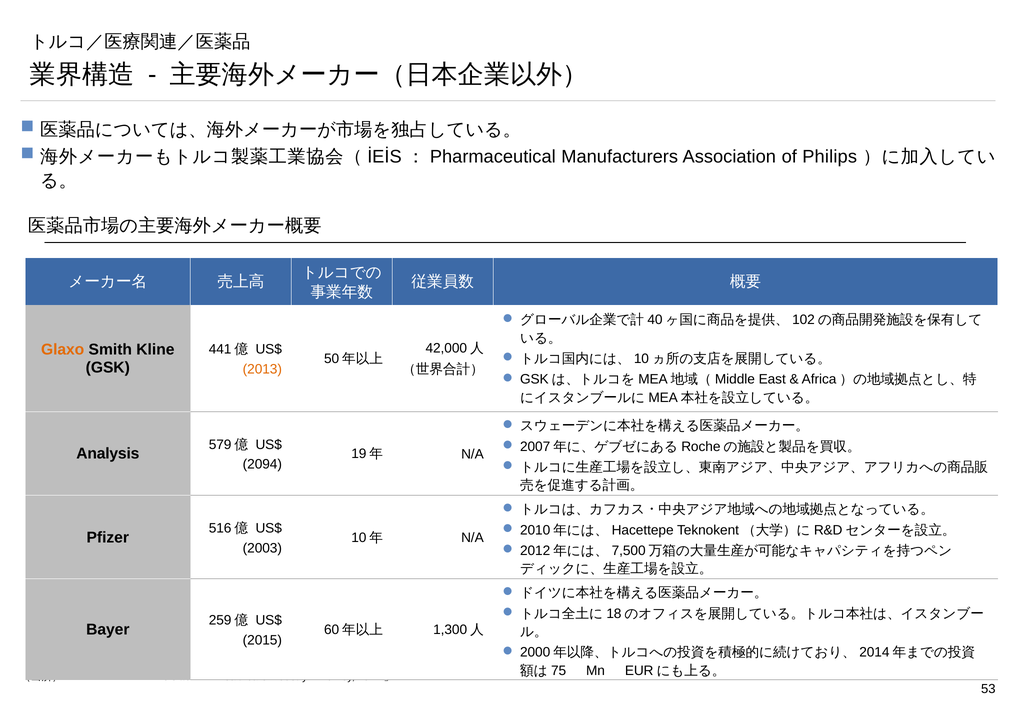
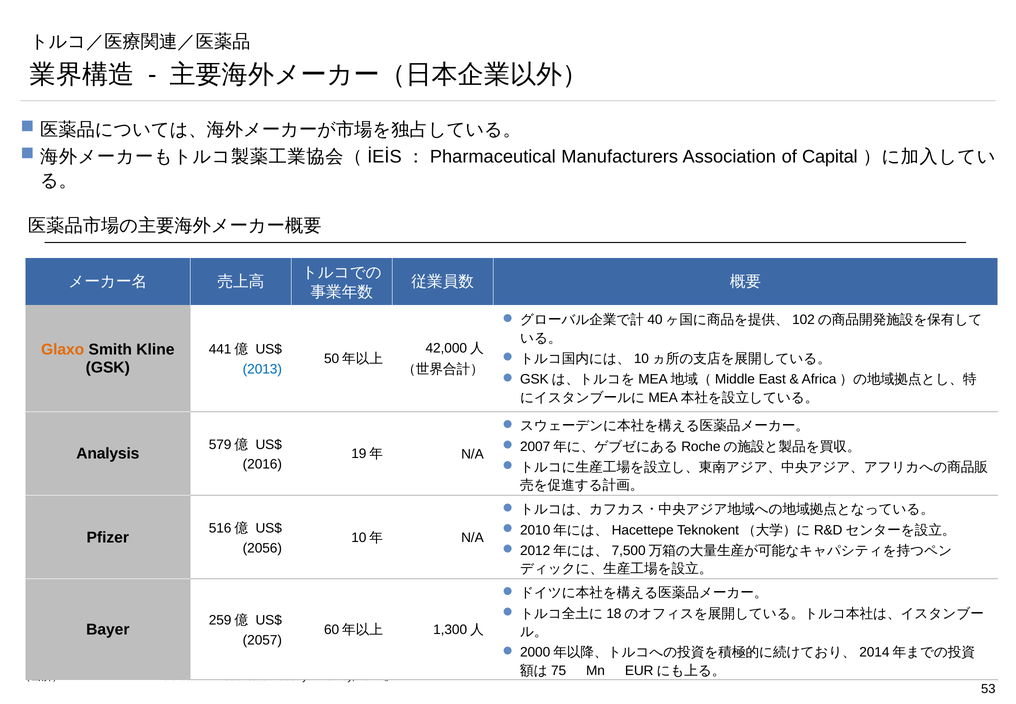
Philips: Philips -> Capital (830, 156)
2013 colour: orange -> blue (262, 369)
2094: 2094 -> 2016 (262, 464)
2003: 2003 -> 2056 (262, 548)
2015: 2015 -> 2057 (262, 640)
